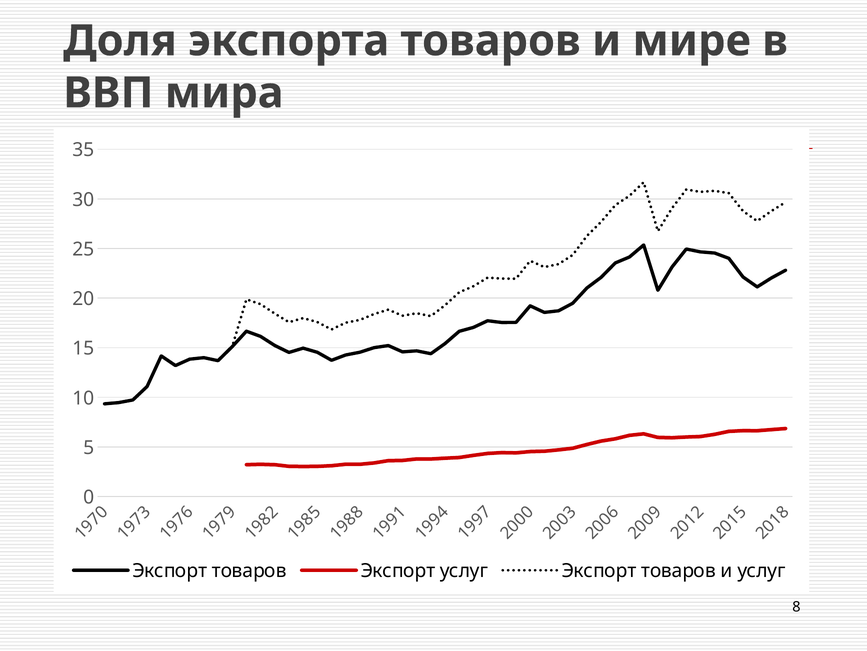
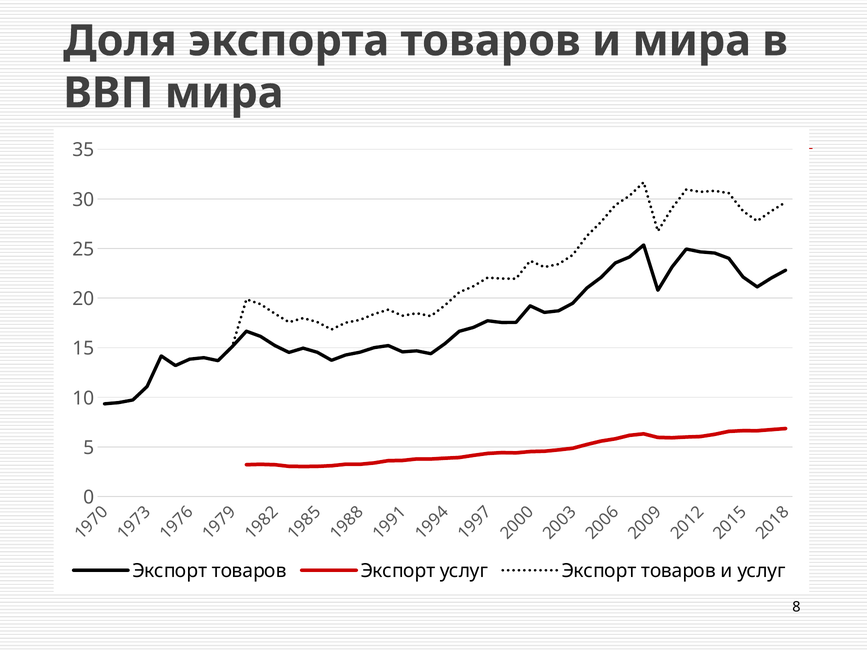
и мире: мире -> мира (692, 41)
